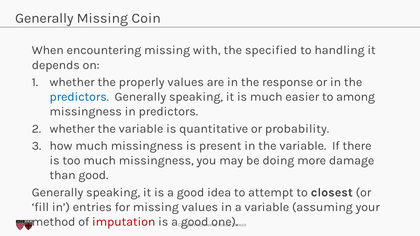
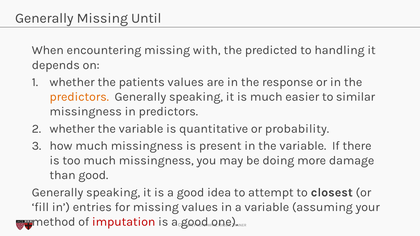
Coin: Coin -> Until (146, 18)
specified: specified -> predicted (271, 50)
properly: properly -> patients (142, 82)
predictors colour: blue -> orange (79, 97)
among: among -> similar (356, 97)
